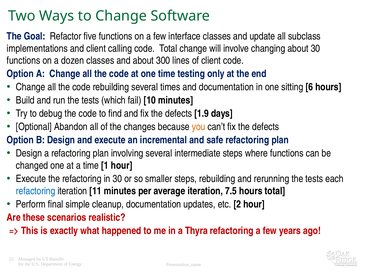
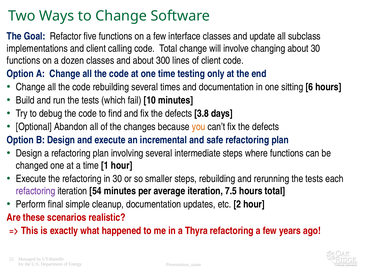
1.9: 1.9 -> 3.8 (202, 114)
refactoring colour: blue -> purple (36, 191)
11: 11 -> 54 (96, 191)
